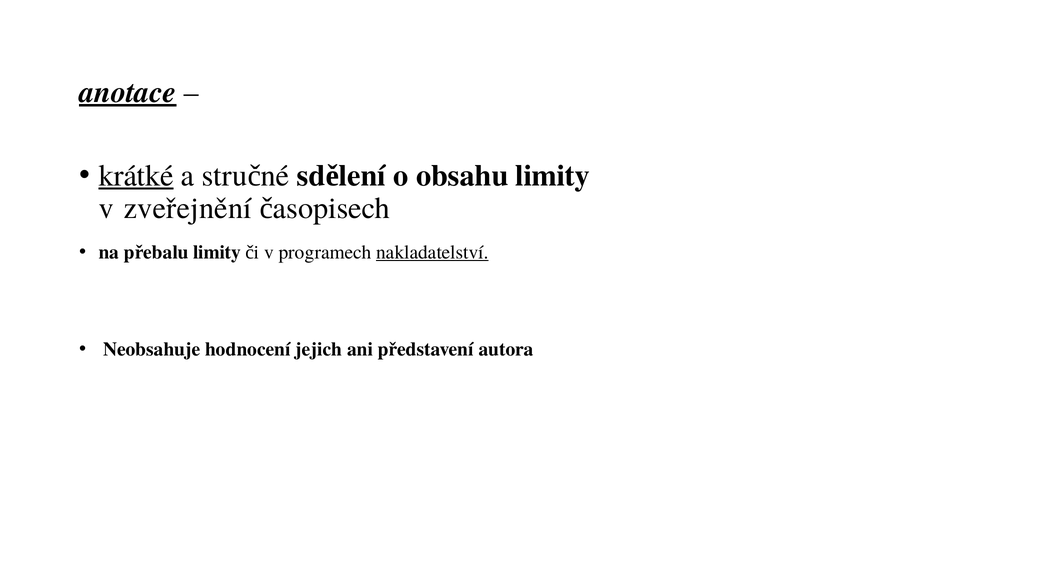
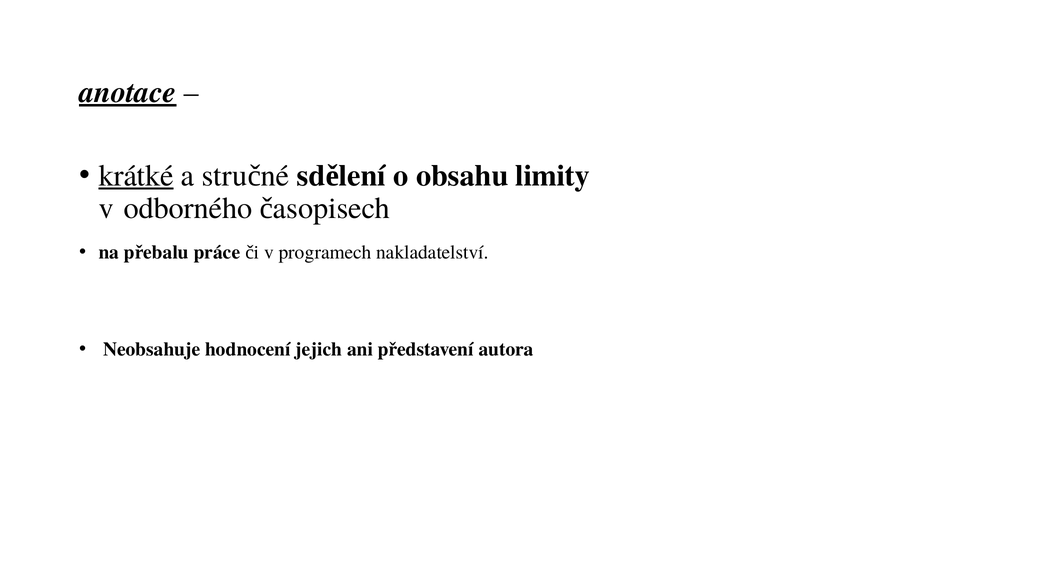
zveřejnění: zveřejnění -> odborného (188, 208)
limity: limity -> práce (217, 252)
nakladatelství underline: present -> none (432, 252)
